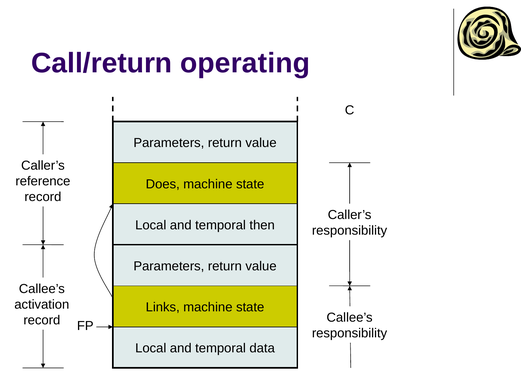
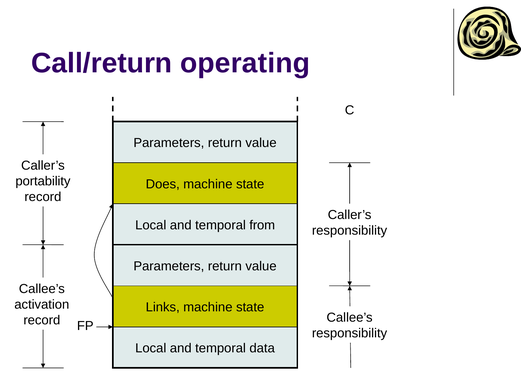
reference: reference -> portability (43, 181)
then: then -> from (262, 225)
